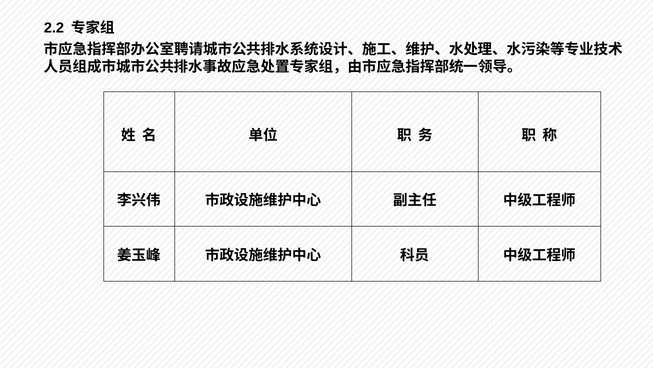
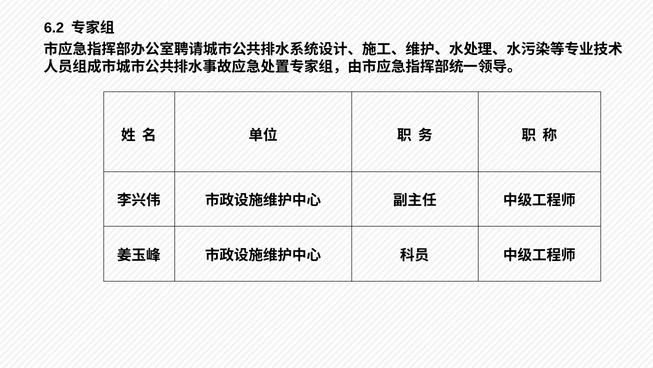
2.2: 2.2 -> 6.2 (54, 28)
